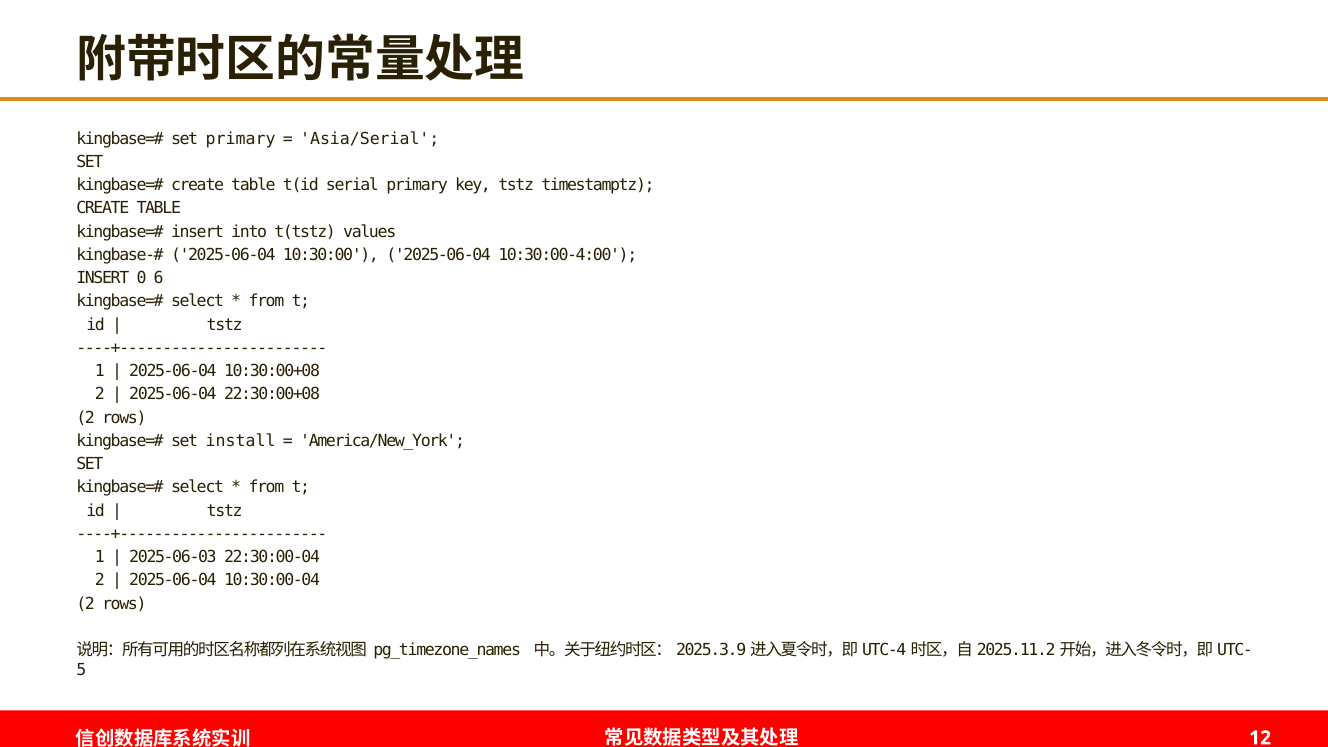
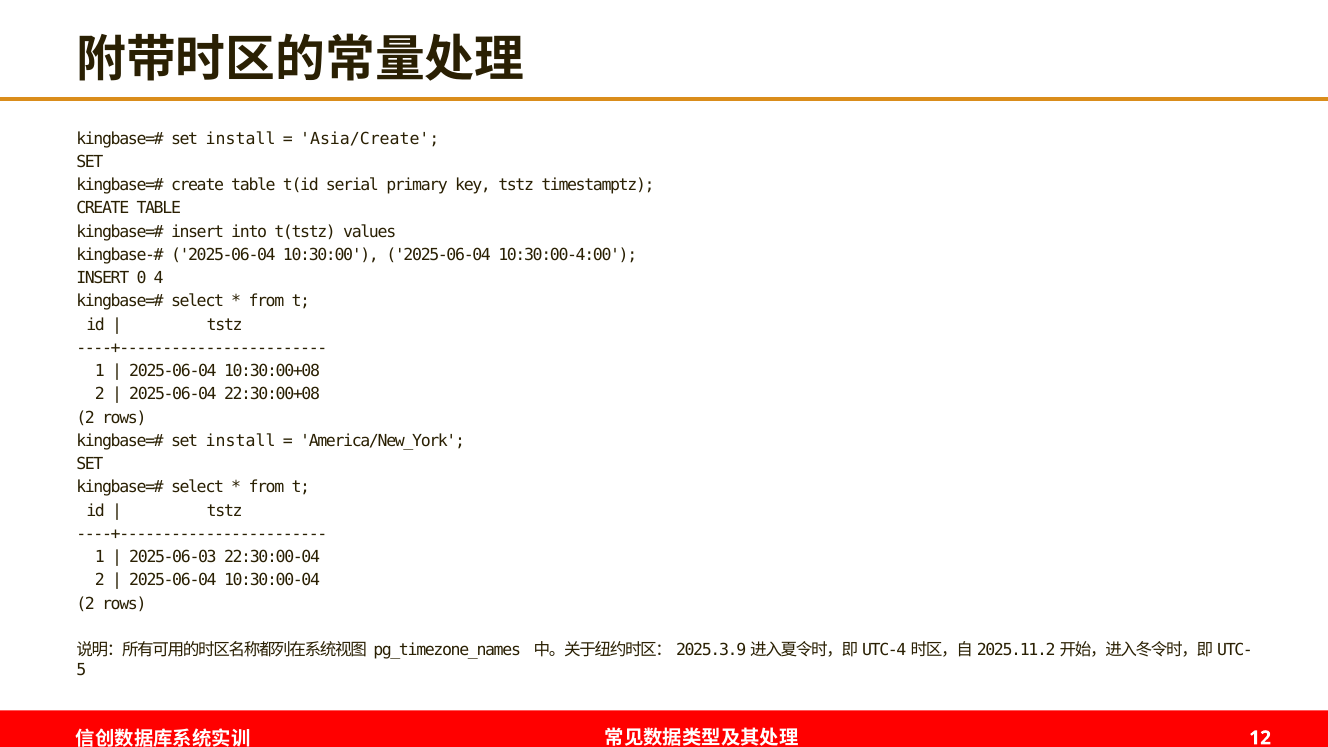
primary: primary -> install (241, 139)
Asia/Serial: Asia/Serial -> Asia/Create (370, 139)
6: 6 -> 4 (159, 278)
